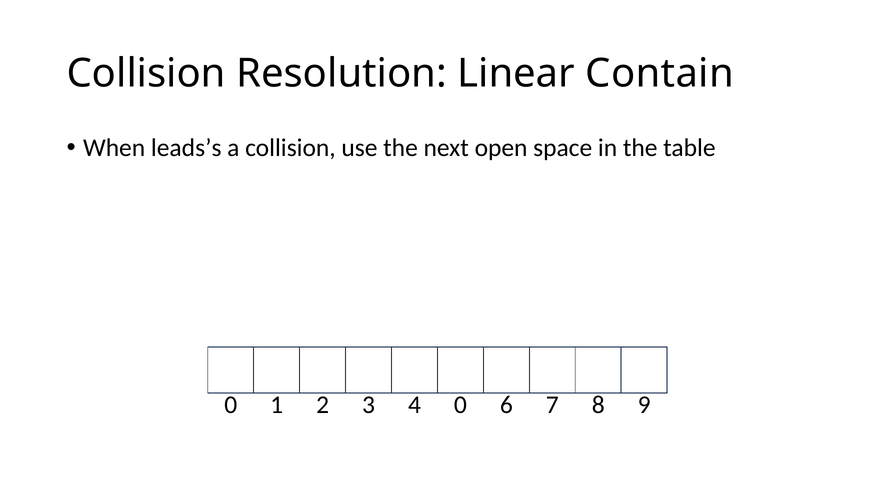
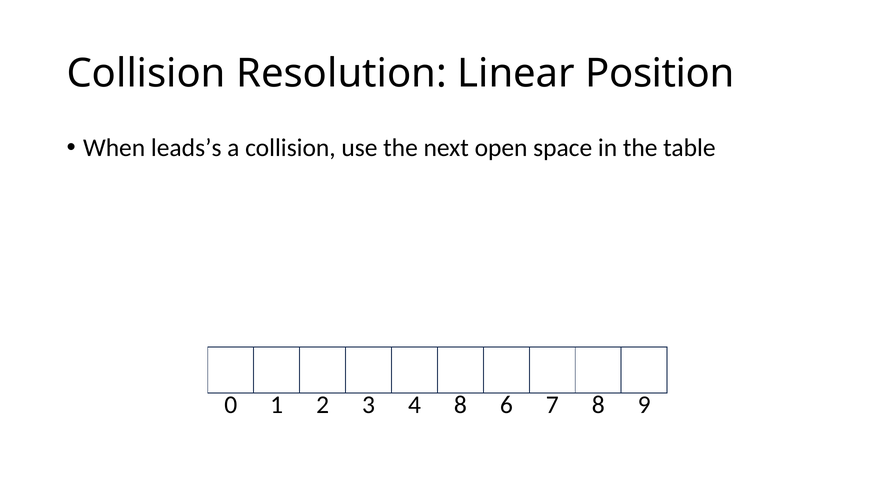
Contain: Contain -> Position (660, 74)
4 0: 0 -> 8 (460, 405)
